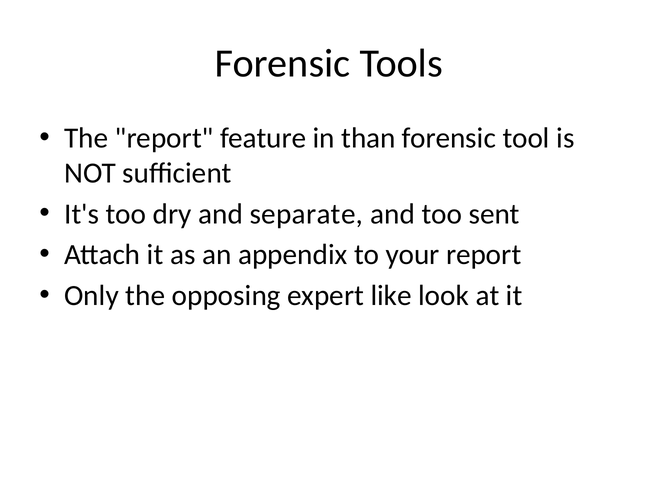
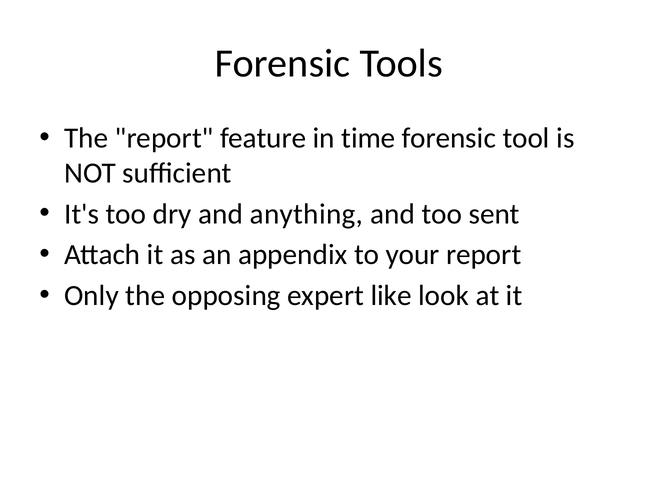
than: than -> time (368, 138)
separate: separate -> anything (306, 214)
